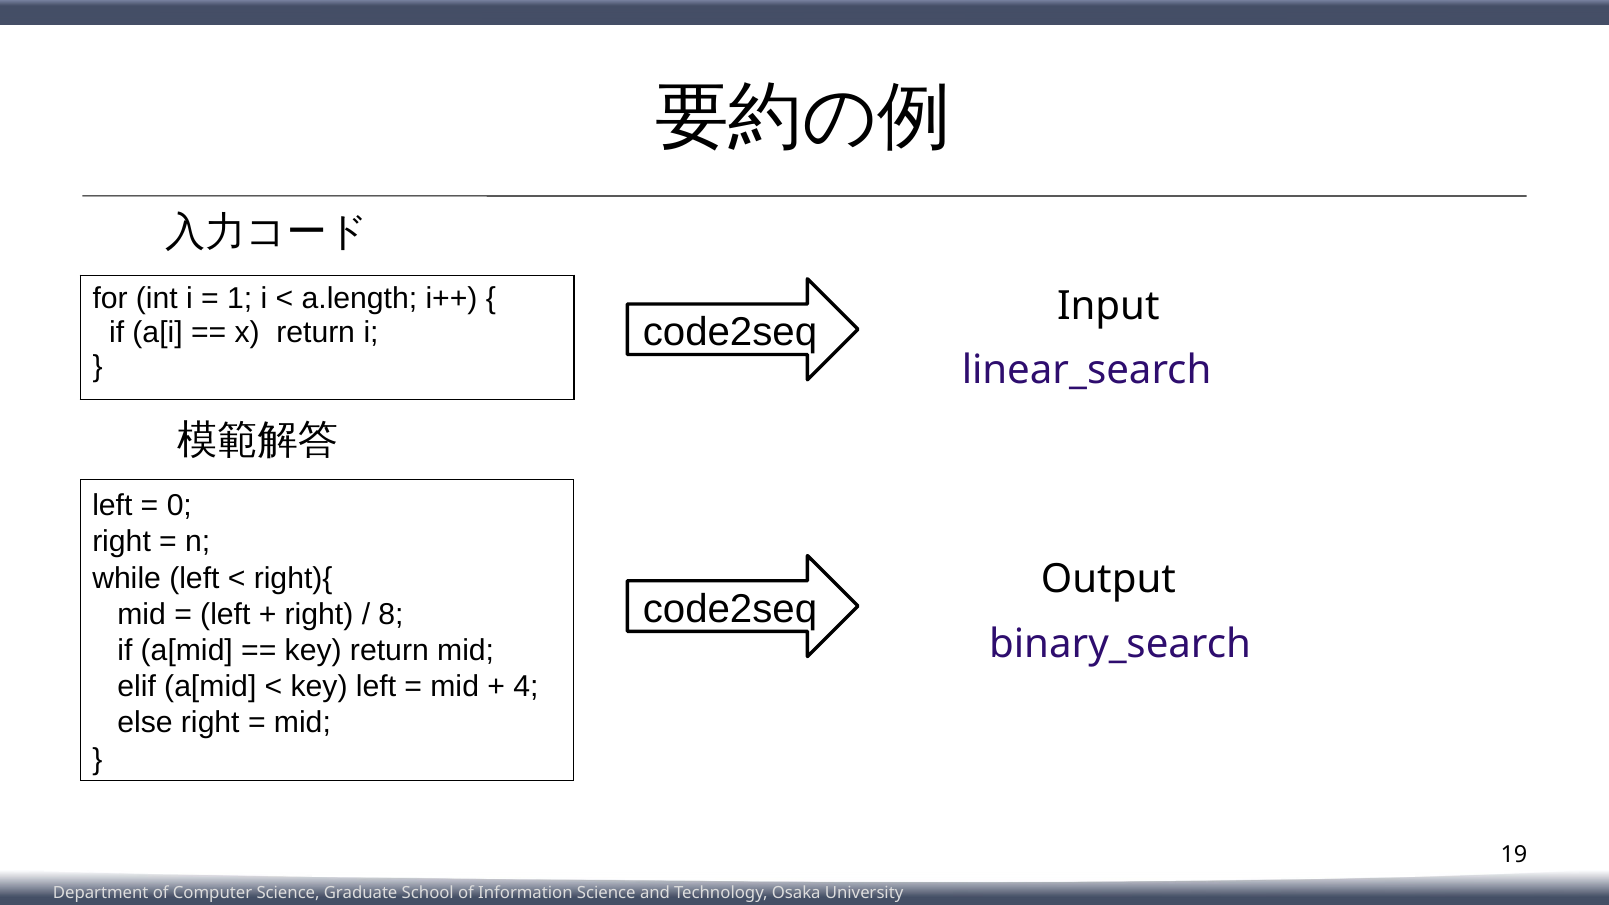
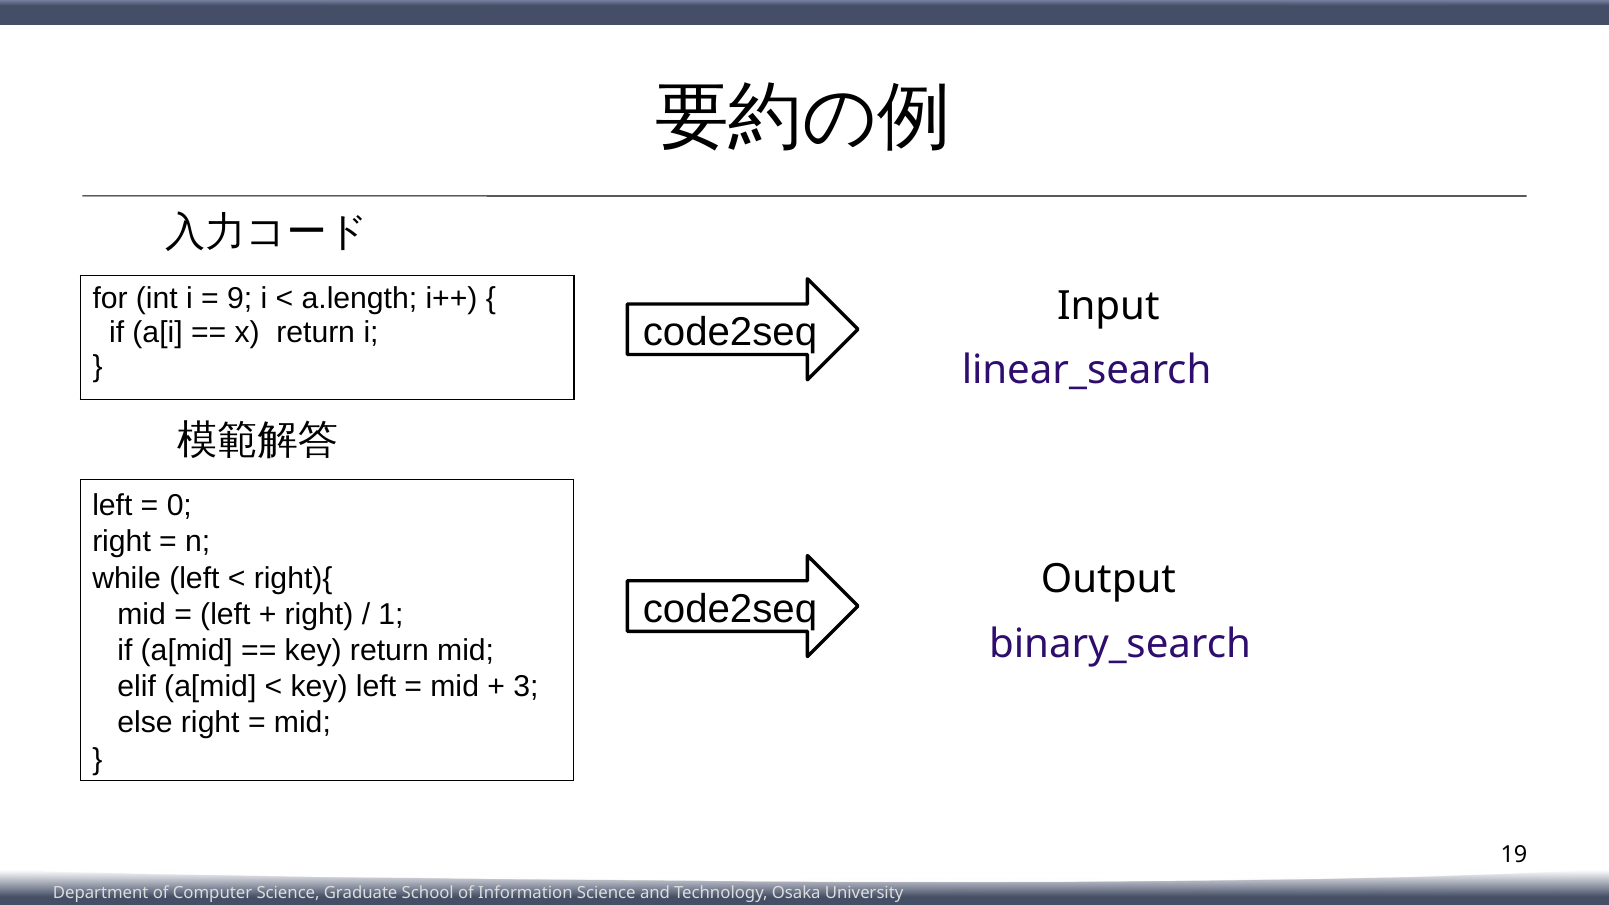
1: 1 -> 9 (240, 299)
8: 8 -> 1 (391, 614)
4: 4 -> 3 (526, 687)
